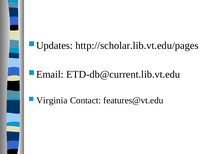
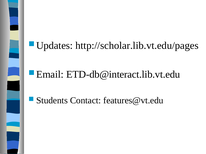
ETD-db@current.lib.vt.edu: ETD-db@current.lib.vt.edu -> ETD-db@interact.lib.vt.edu (123, 75)
Virginia: Virginia -> Students (52, 101)
